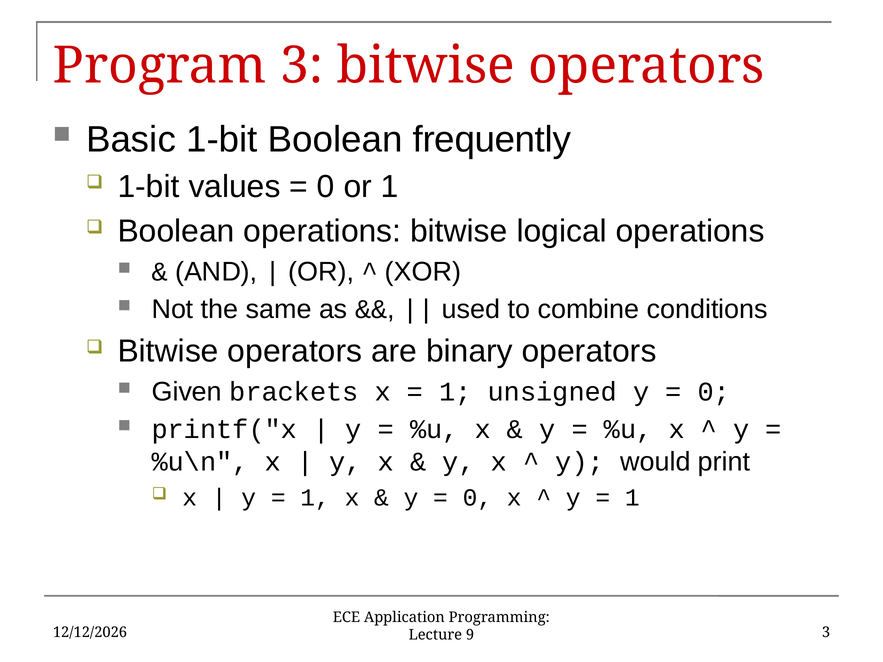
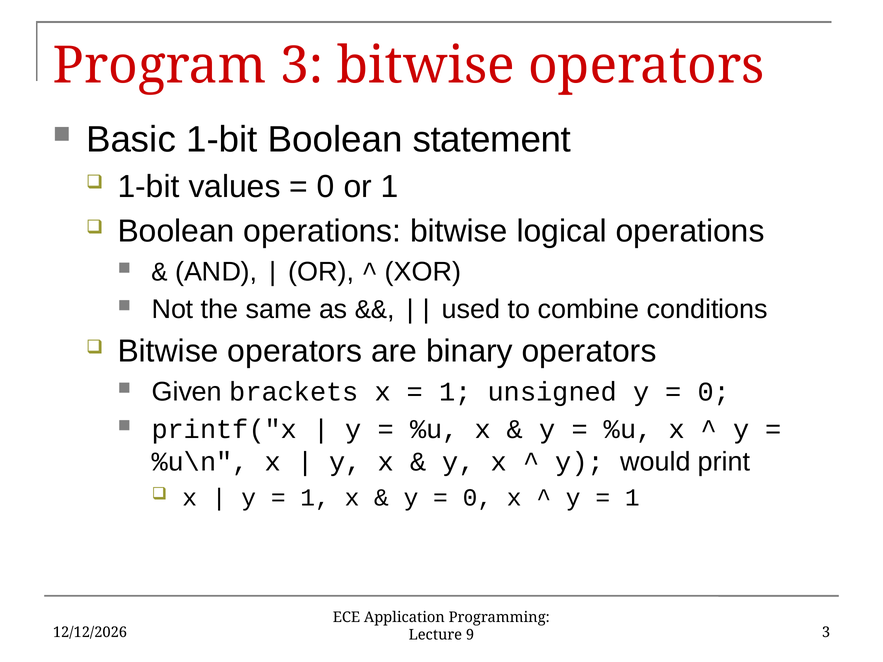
frequently: frequently -> statement (492, 139)
